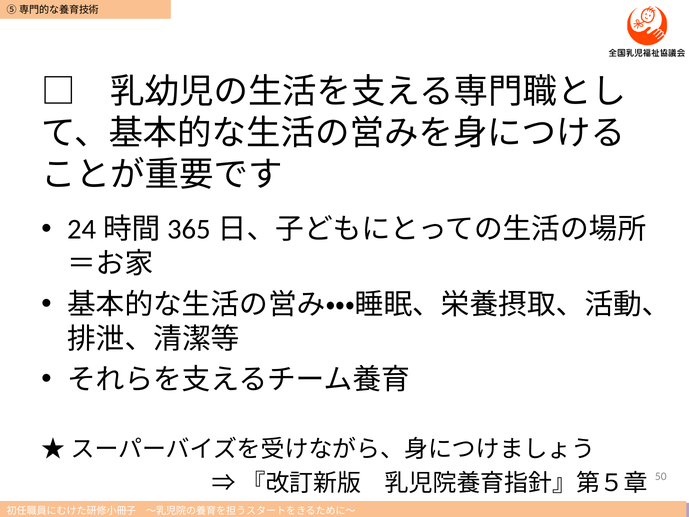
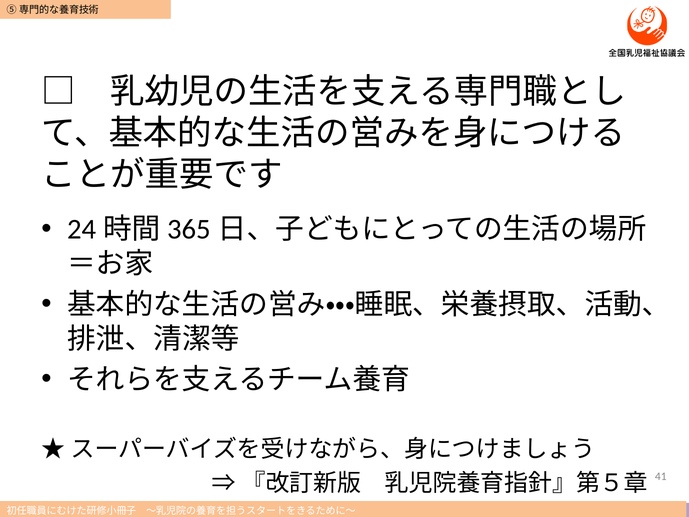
50: 50 -> 41 (661, 476)
